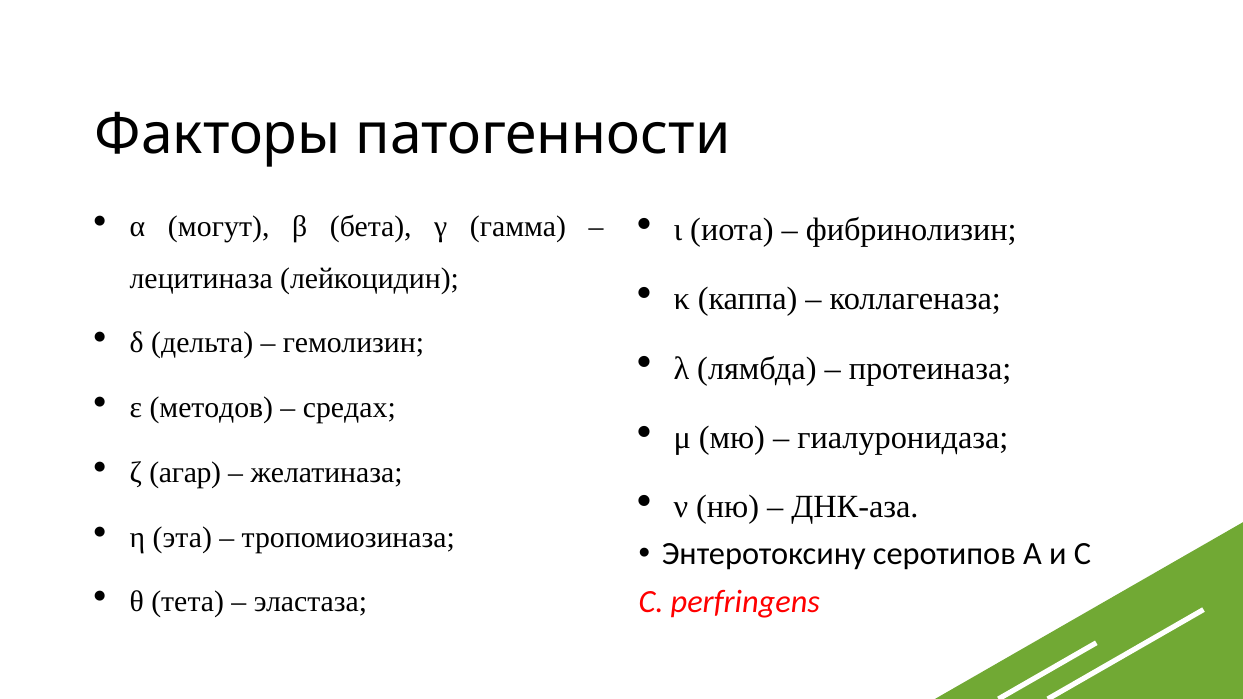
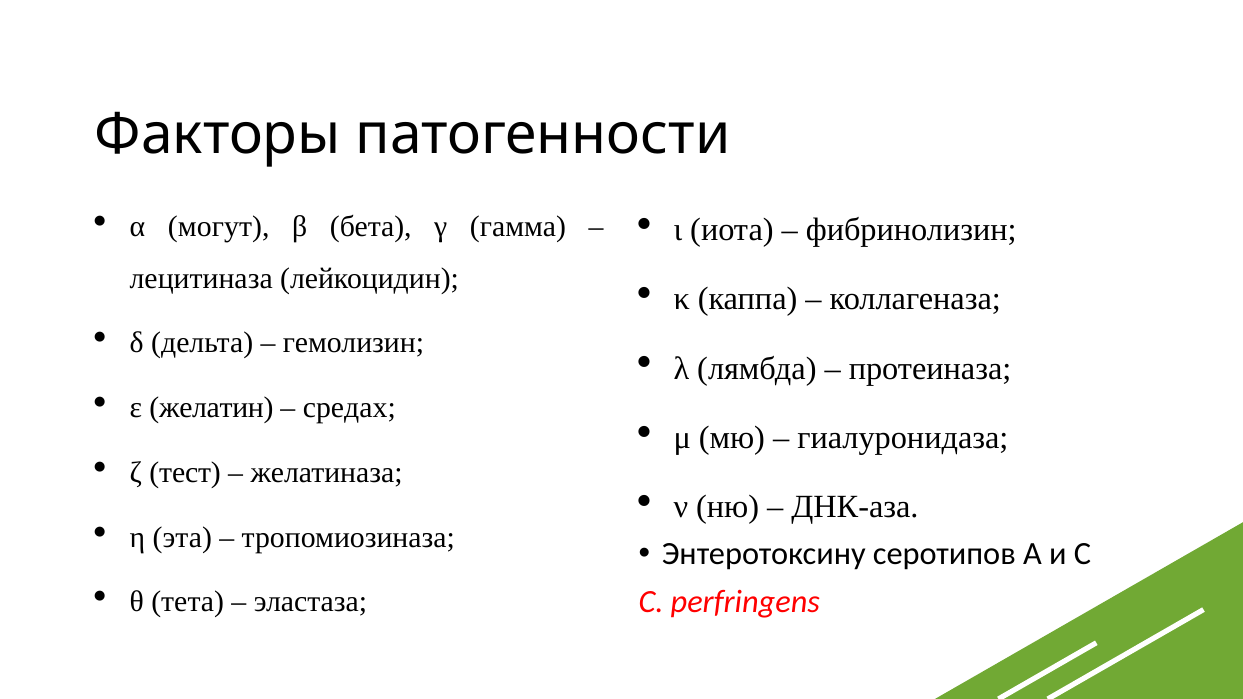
методов: методов -> желатин (211, 408)
агар: агар -> тест (185, 473)
